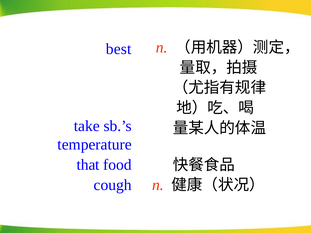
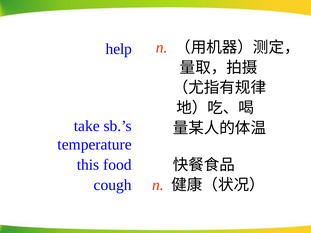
best: best -> help (119, 49)
that: that -> this (88, 165)
